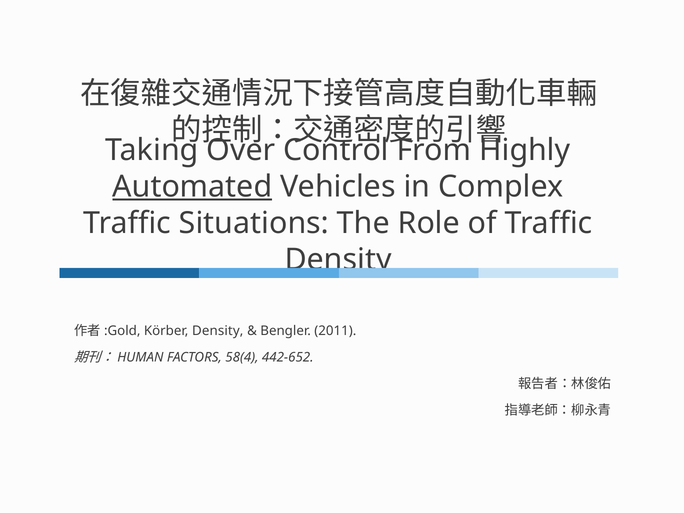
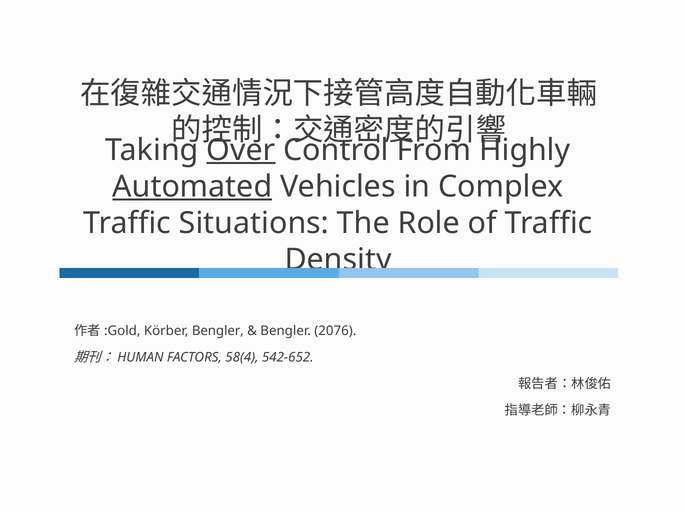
Over underline: none -> present (241, 150)
Körber Density: Density -> Bengler (218, 331)
2011: 2011 -> 2076 (335, 331)
442-652: 442-652 -> 542-652 (288, 357)
